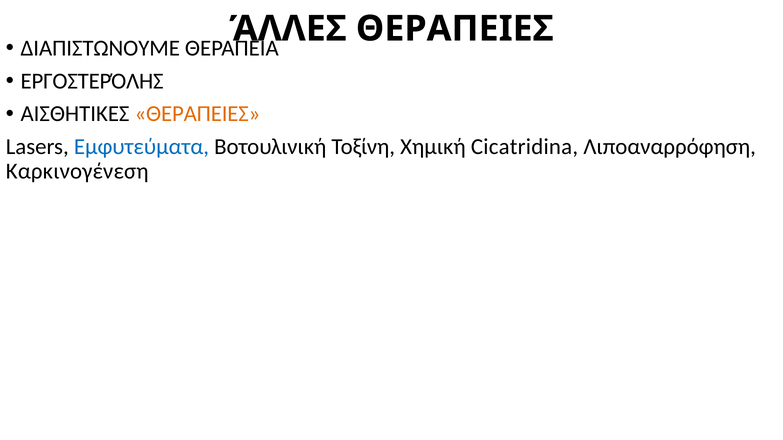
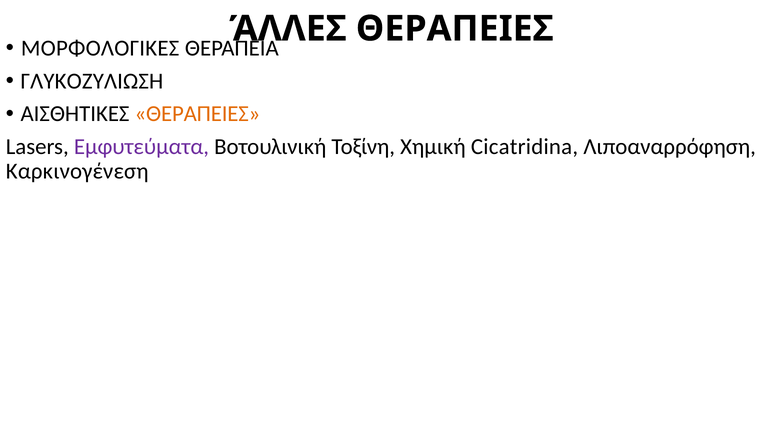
ΔΙΑΠΙΣΤΩΝΟΥΜΕ: ΔΙΑΠΙΣΤΩΝΟΥΜΕ -> ΜΟΡΦΟΛΟΓΙΚΕΣ (100, 48)
ΕΡΓΟΣΤΕΡΌΛΗΣ: ΕΡΓΟΣΤΕΡΌΛΗΣ -> ΓΛΥΚΟΖΥΛΙΩΣΗ (92, 81)
Εμφυτεύματα colour: blue -> purple (141, 147)
